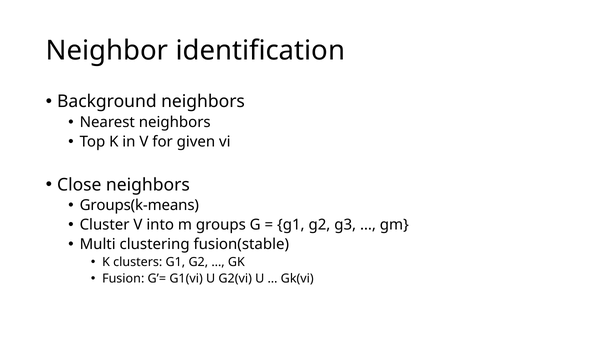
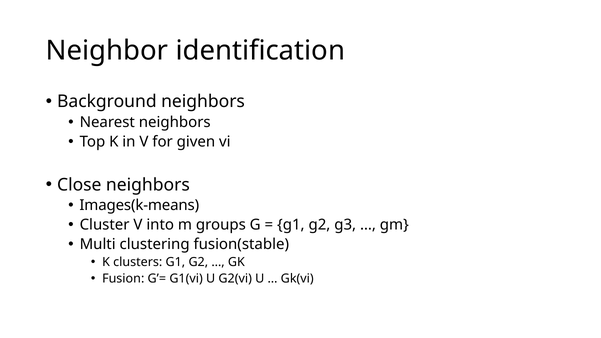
Groups(k-means: Groups(k-means -> Images(k-means (139, 206)
